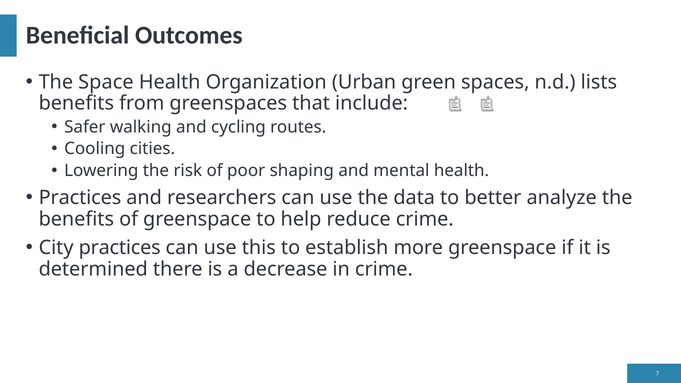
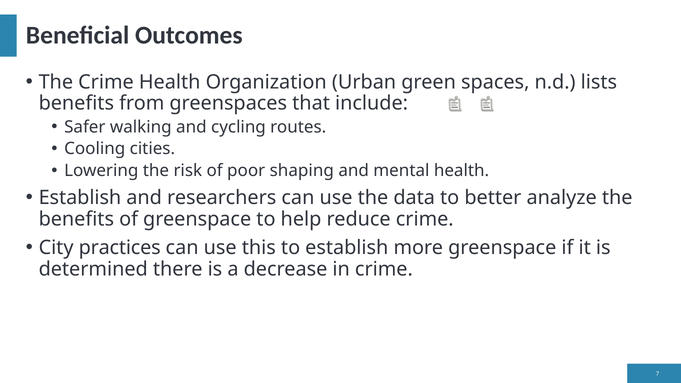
The Space: Space -> Crime (106, 82)
Practices: Practices -> Establish (80, 198)
